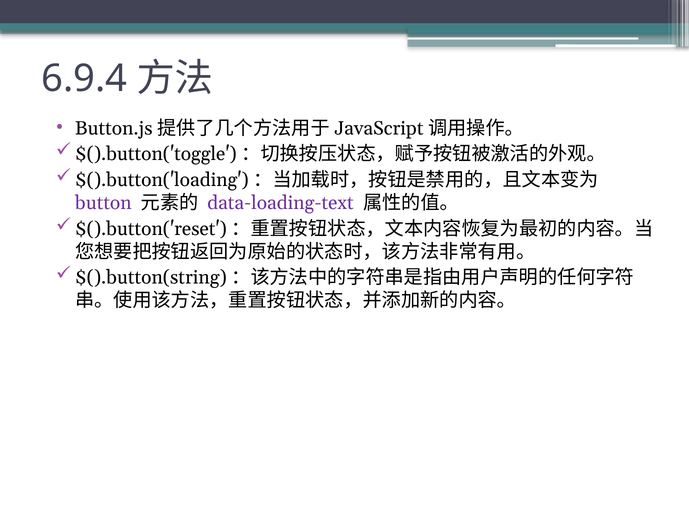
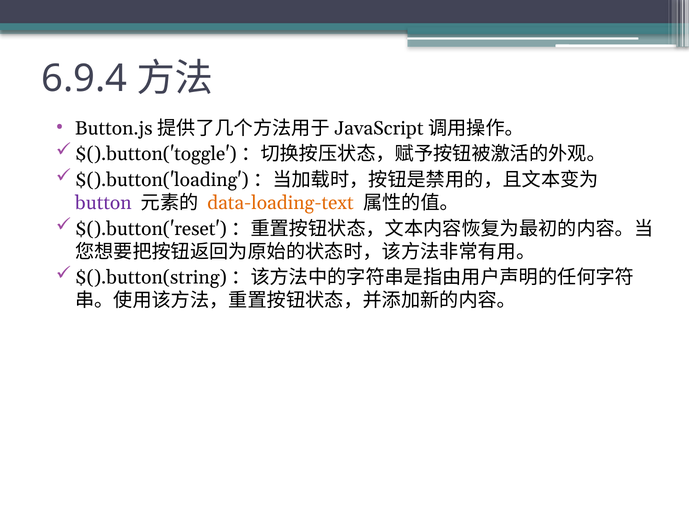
data-loading-text colour: purple -> orange (280, 203)
